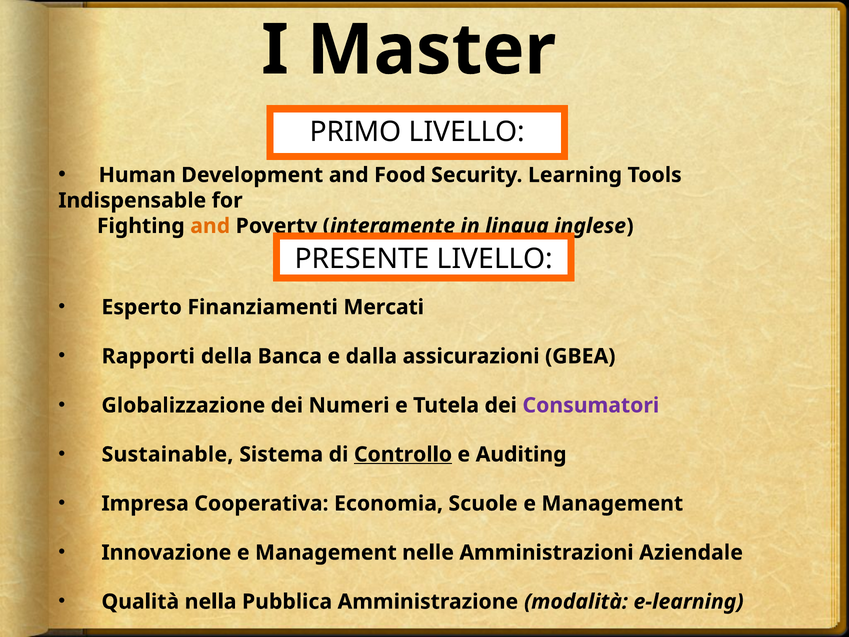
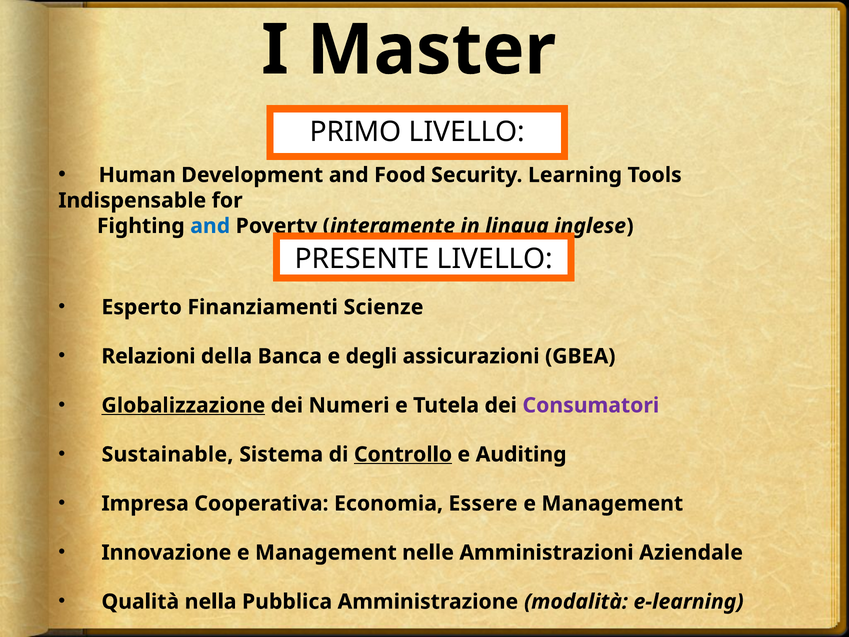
and colour: orange -> blue (210, 226)
Mercati: Mercati -> Scienze (383, 307)
Rapporti: Rapporti -> Relazioni (148, 356)
dalla: dalla -> degli (371, 356)
Globalizzazione underline: none -> present (183, 405)
Scuole: Scuole -> Essere (483, 503)
